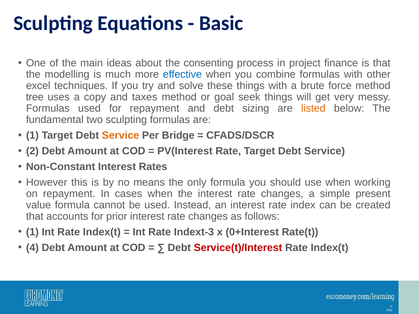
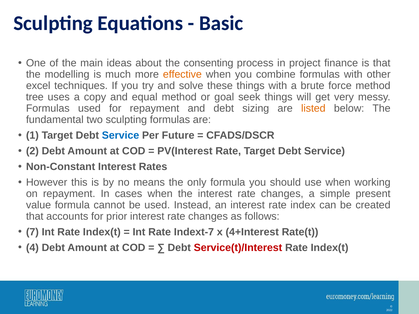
effective colour: blue -> orange (182, 74)
taxes: taxes -> equal (145, 97)
Service colour: orange -> blue (121, 135)
Bridge: Bridge -> Future (178, 135)
1: 1 -> 7 (32, 232)
Indext-3: Indext-3 -> Indext-7 (194, 232)
0+Interest: 0+Interest -> 4+Interest (252, 232)
